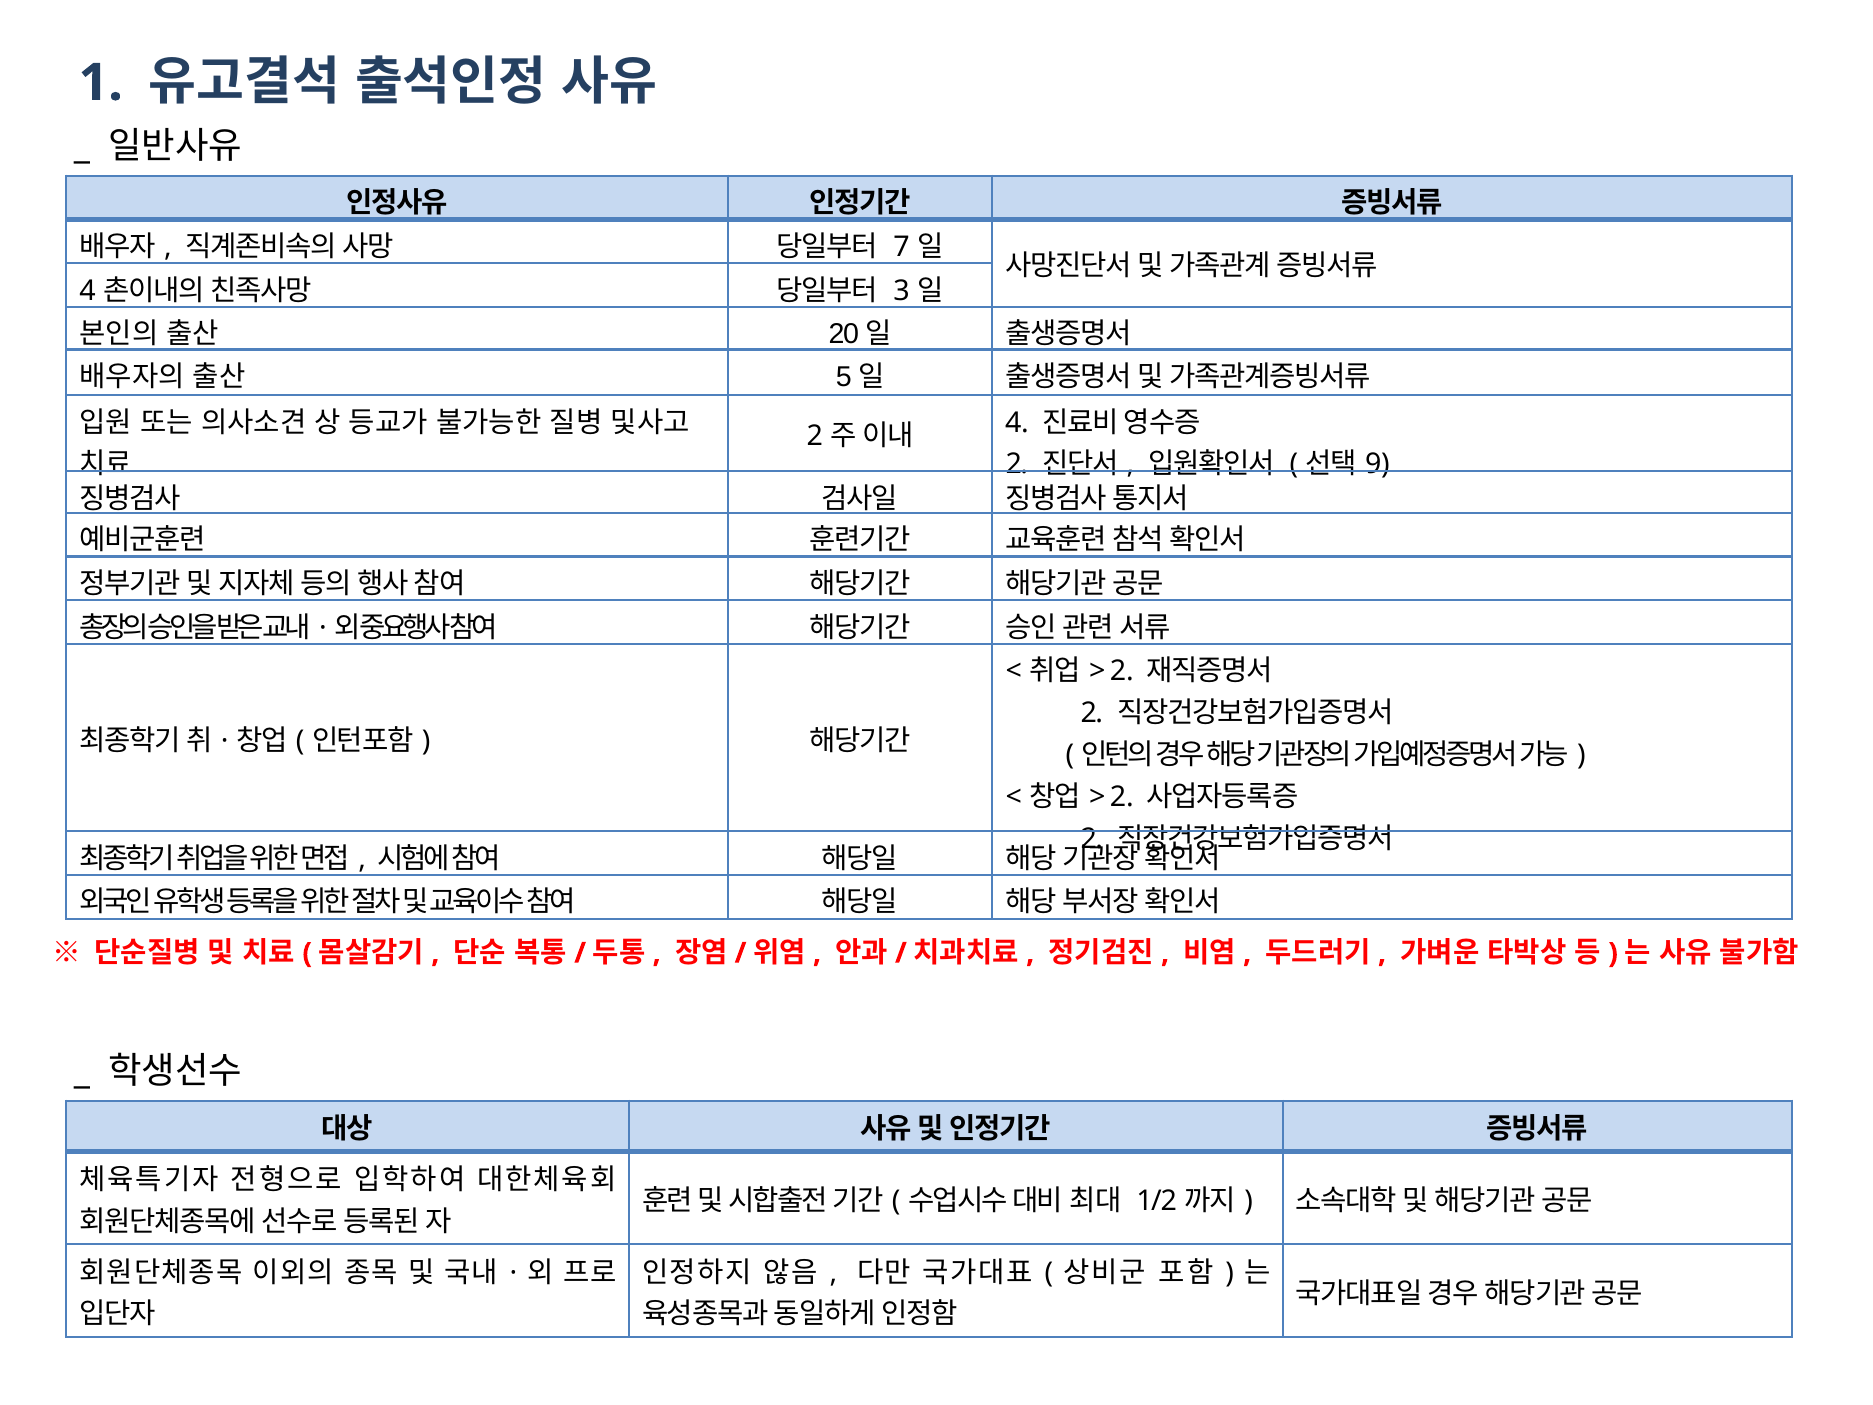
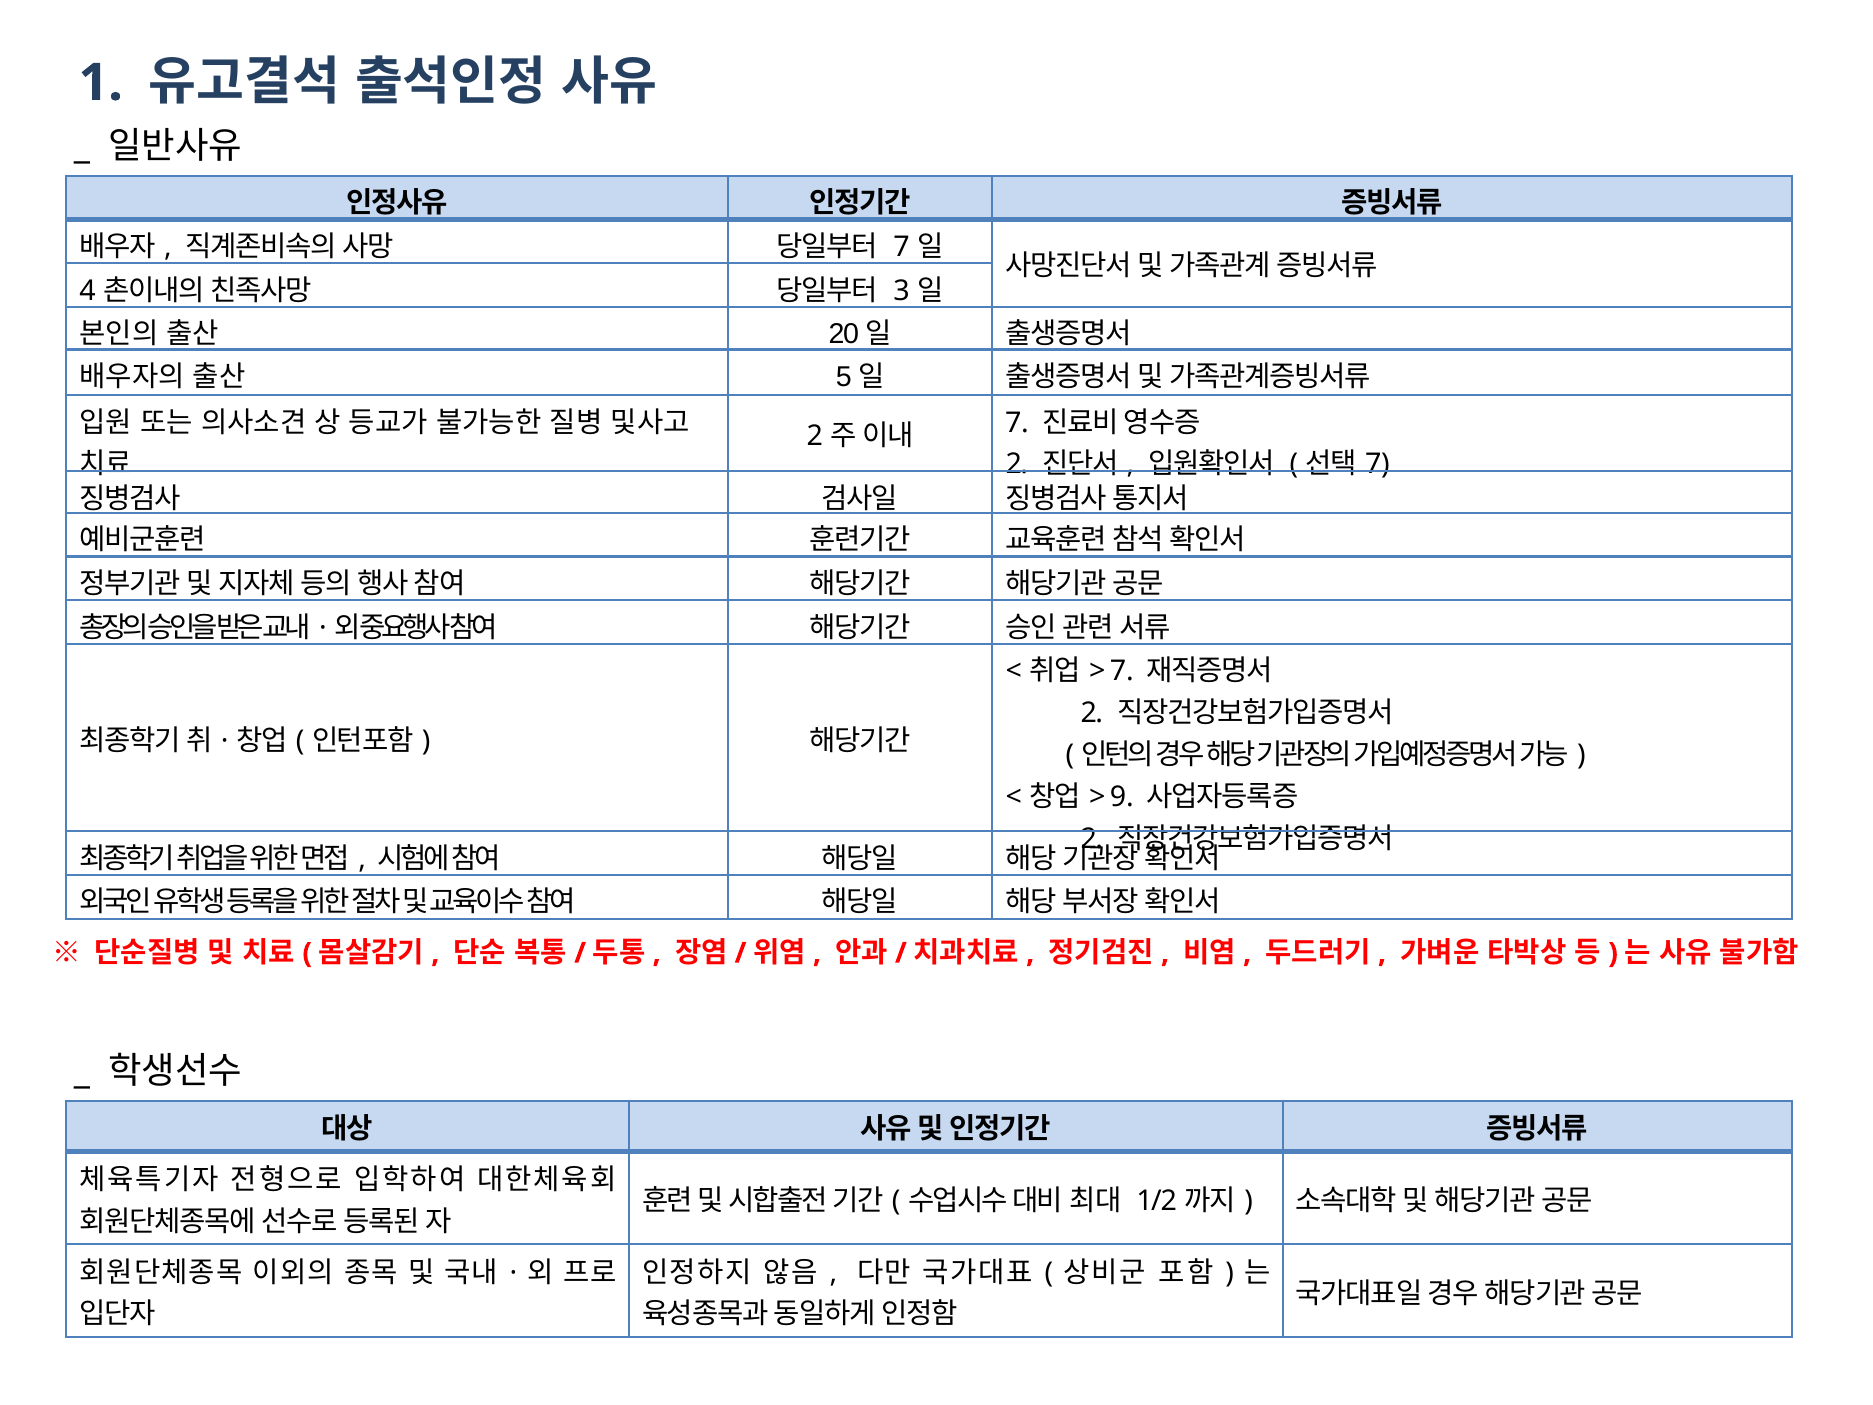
4: 4 -> 7 (1017, 423)
9: 9 -> 7 (1377, 464)
2: 2 -> 7 (1122, 671)
2: 2 -> 9 (1122, 797)
